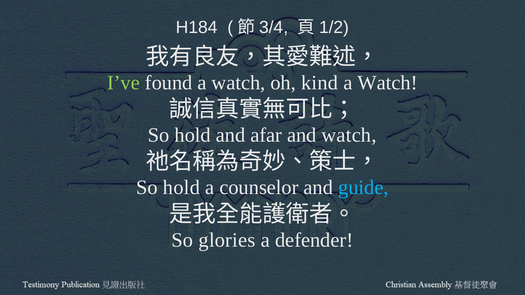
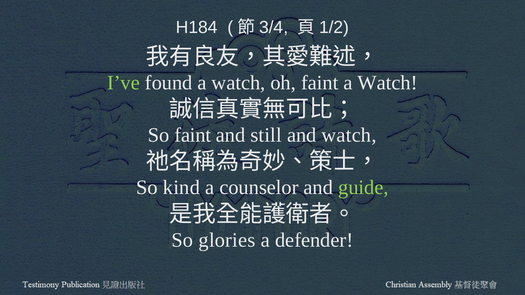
oh kind: kind -> faint (320, 83)
hold: hold -> faint (193, 135)
afar: afar -> still (266, 135)
hold: hold -> kind (181, 188)
guide colour: light blue -> light green (363, 188)
